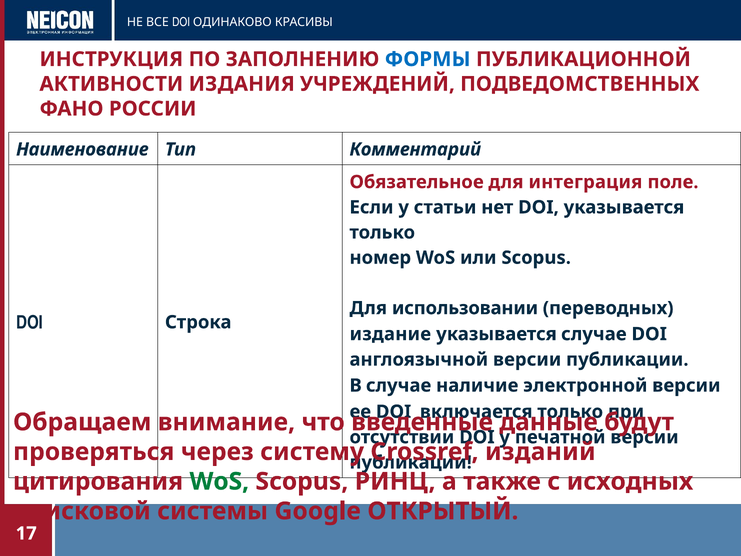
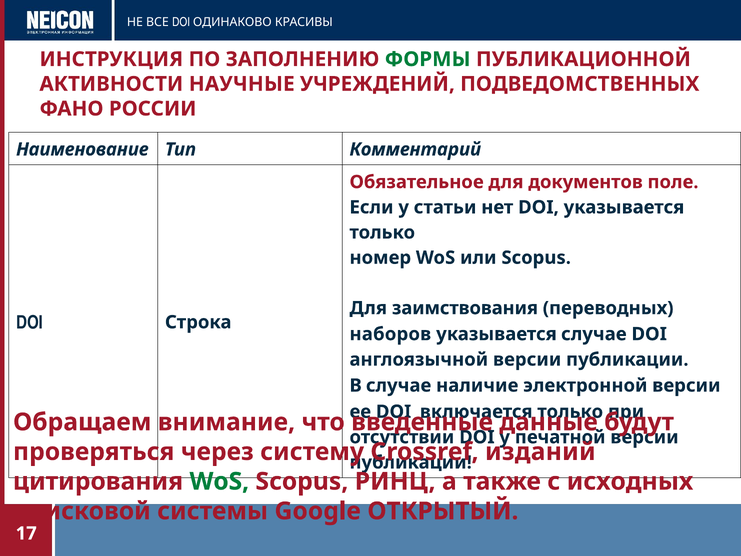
ФОРМЫ colour: blue -> green (428, 59)
ИЗДАНИЯ: ИЗДАНИЯ -> НАУЧНЫЕ (242, 84)
интеграция: интеграция -> документов (586, 182)
использовании: использовании -> заимствования (465, 308)
издание: издание -> наборов (390, 334)
